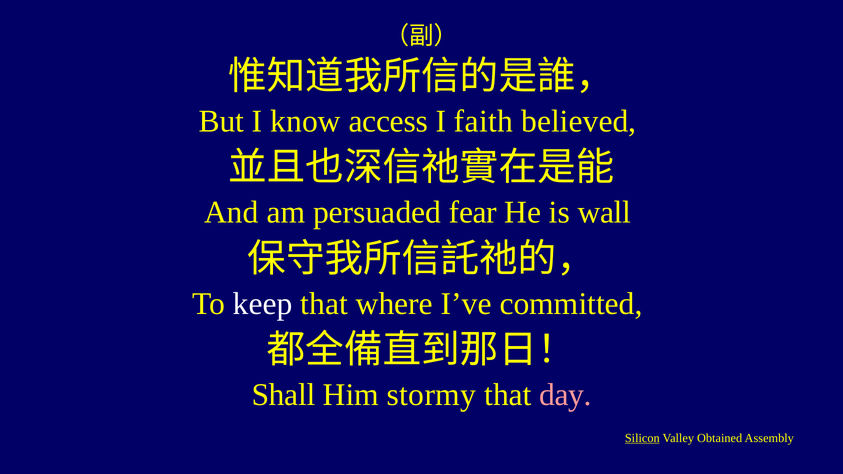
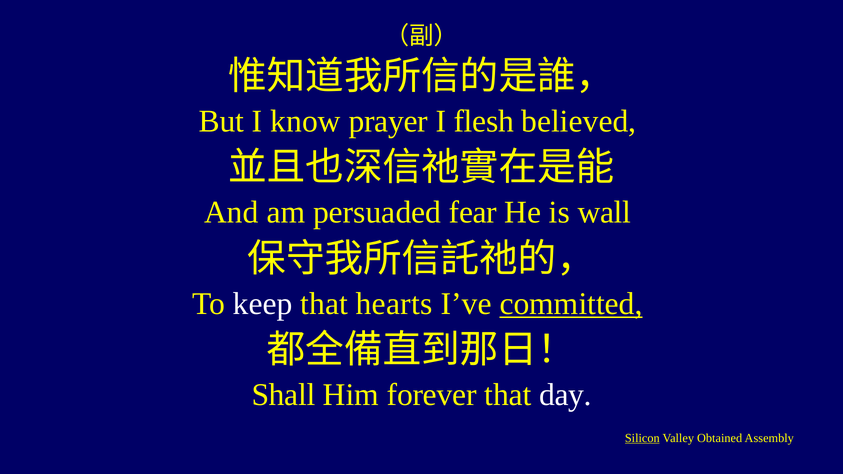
access: access -> prayer (388, 121)
faith: faith -> flesh (484, 121)
where: where -> hearts (394, 304)
committed underline: none -> present (571, 304)
stormy: stormy -> forever (432, 395)
day colour: pink -> white (565, 395)
